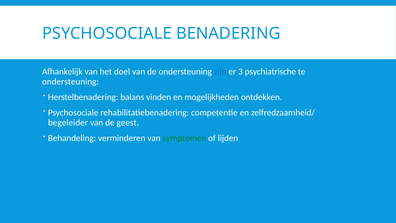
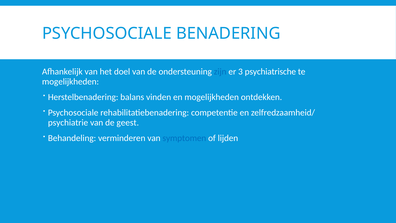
ondersteuning: ondersteuning -> mogelijkheden (71, 81)
begeleider: begeleider -> psychiatrie (68, 122)
symptomen colour: green -> blue (184, 138)
